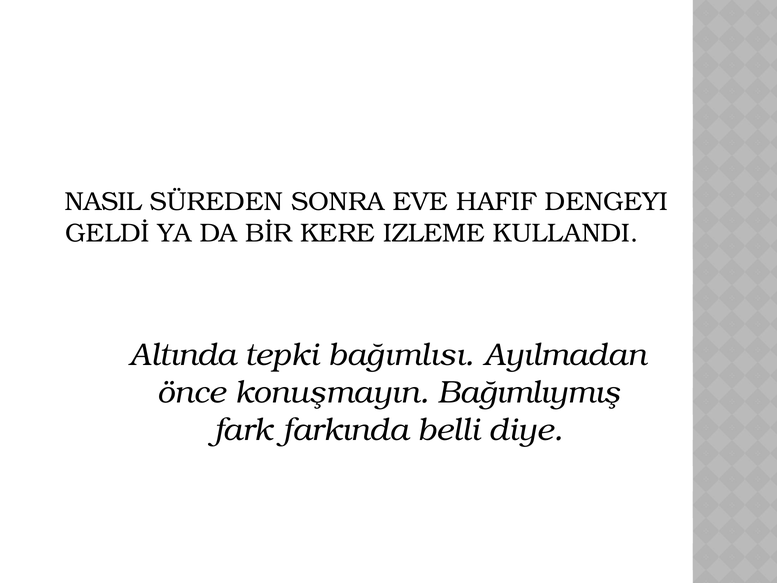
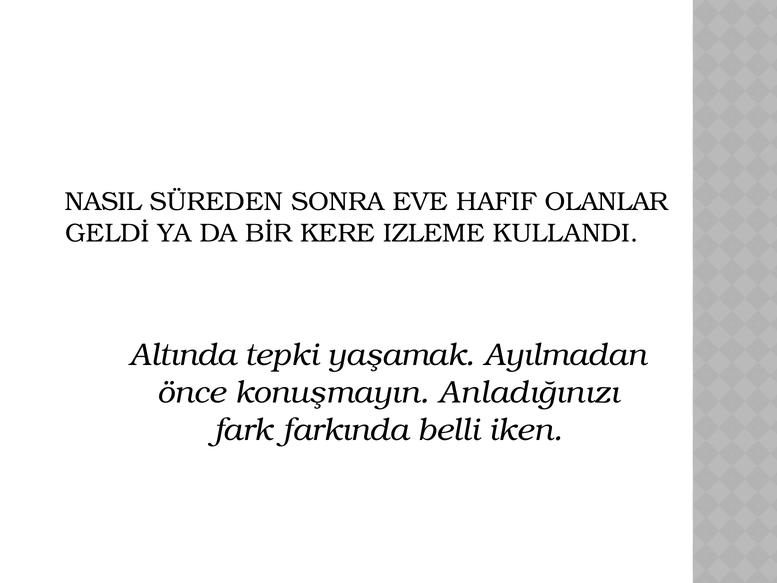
DENGEYI: DENGEYI -> OLANLAR (606, 202)
bağımlısı: bağımlısı -> yaşamak (401, 355)
Bağımlıymış: Bağımlıymış -> Anladığınızı (529, 392)
diye: diye -> iken (526, 430)
